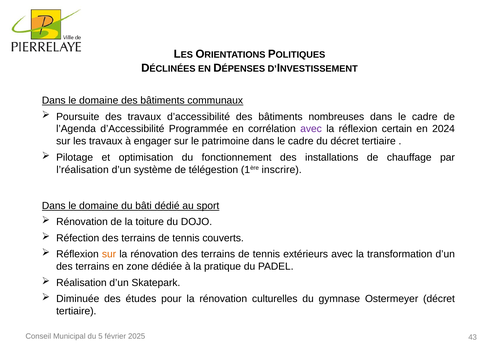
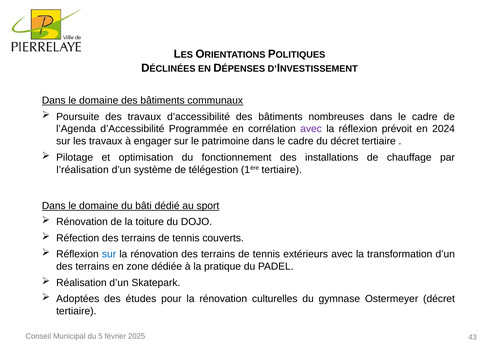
certain: certain -> prévoit (397, 129)
1ère inscrire: inscrire -> tertiaire (282, 169)
sur colour: orange -> blue (109, 254)
Diminuée: Diminuée -> Adoptées (78, 298)
